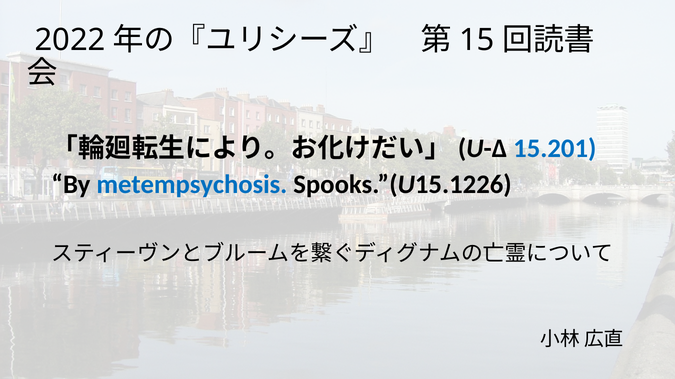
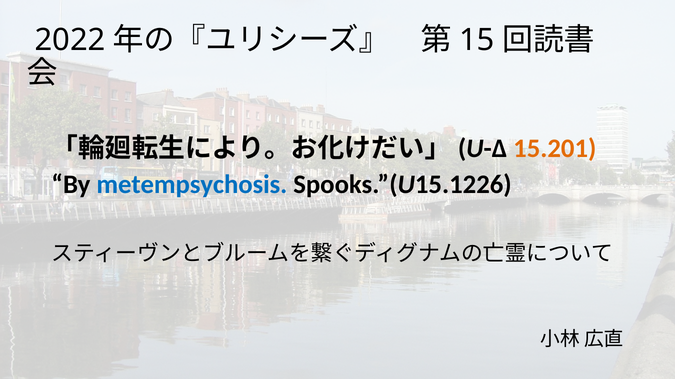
15.201 colour: blue -> orange (555, 149)
